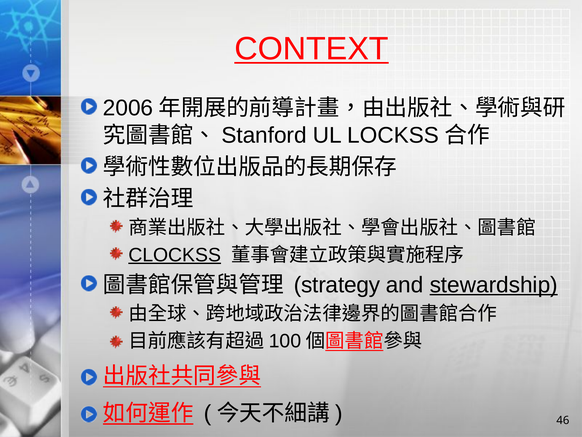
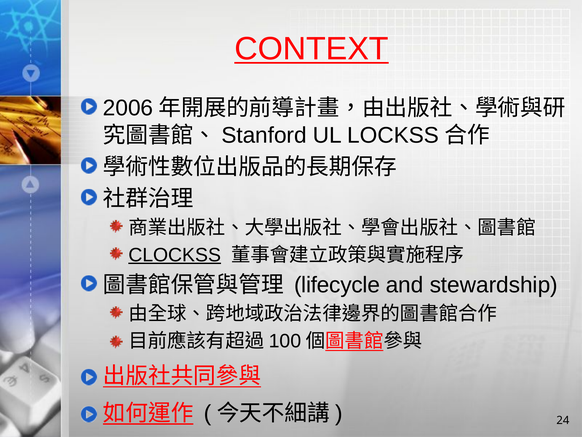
strategy: strategy -> lifecycle (337, 285)
stewardship underline: present -> none (494, 285)
46: 46 -> 24 (563, 420)
